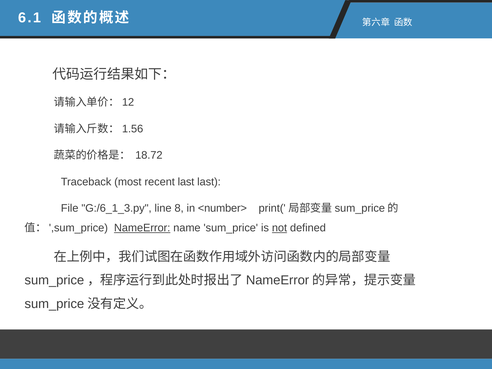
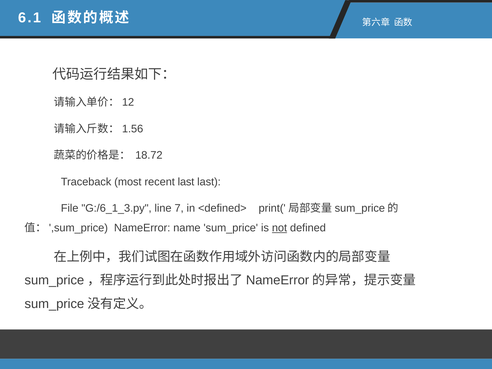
8: 8 -> 7 (179, 208)
<number>: <number> -> <defined> (222, 208)
NameError underline: present -> none (142, 228)
